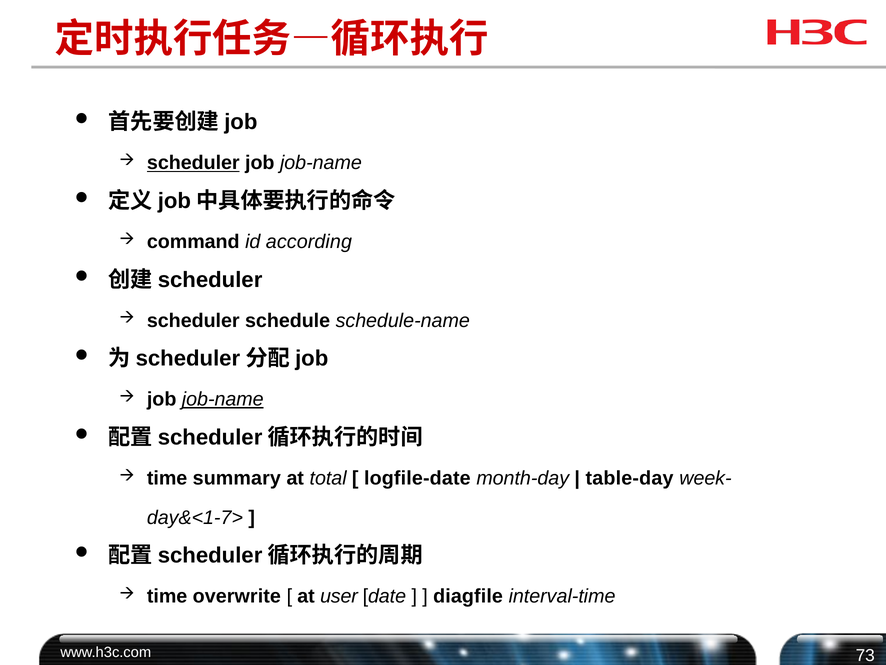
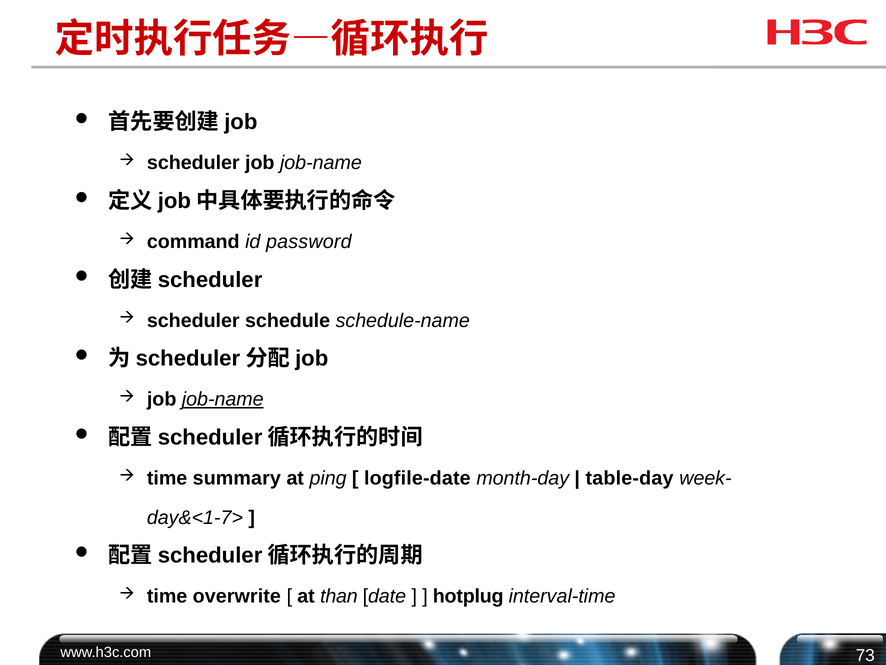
scheduler underline: present -> none (193, 163)
according: according -> password (309, 242)
total: total -> ping (328, 478)
user: user -> than (339, 596)
diagfile: diagfile -> hotplug (468, 596)
